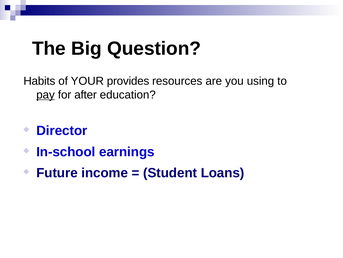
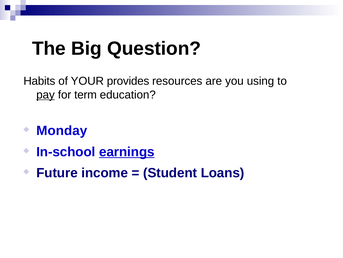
after: after -> term (86, 95)
Director: Director -> Monday (62, 130)
earnings underline: none -> present (127, 152)
